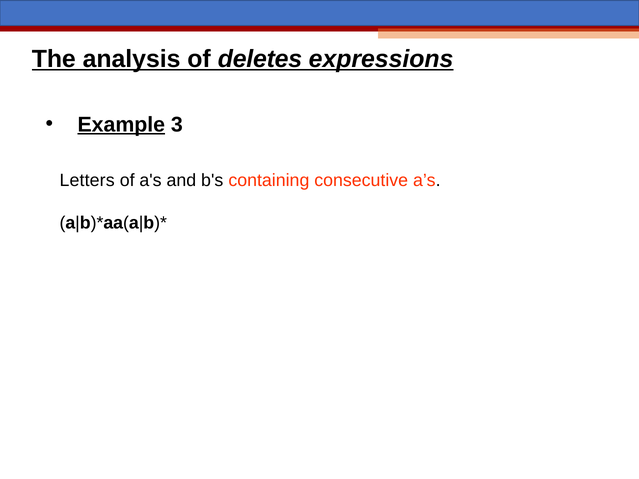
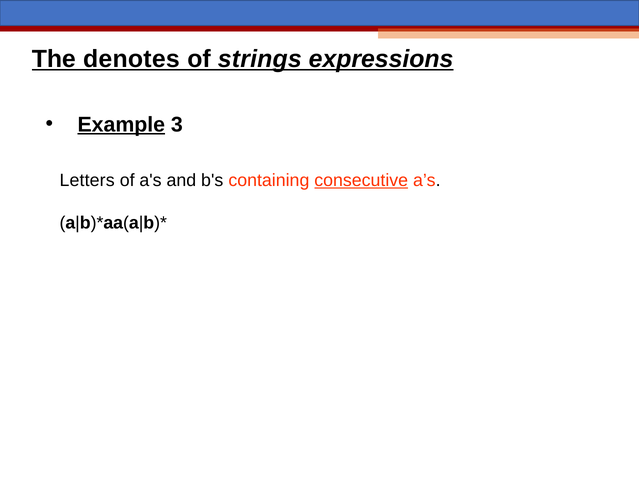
analysis: analysis -> denotes (131, 59)
deletes: deletes -> strings (260, 59)
consecutive underline: none -> present (361, 180)
